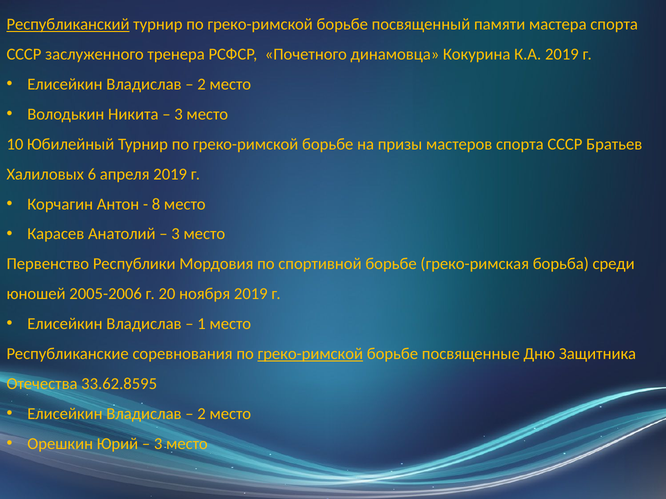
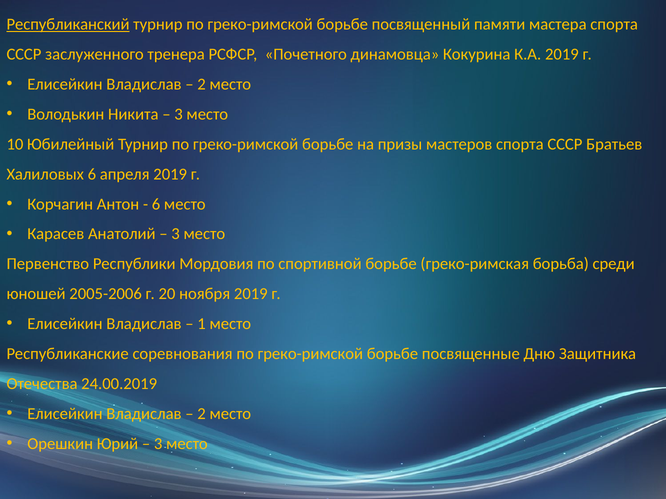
8: 8 -> 6 (156, 204)
греко-римской underline: present -> none (310, 354)
33.62.8595: 33.62.8595 -> 24.00.2019 (119, 384)
